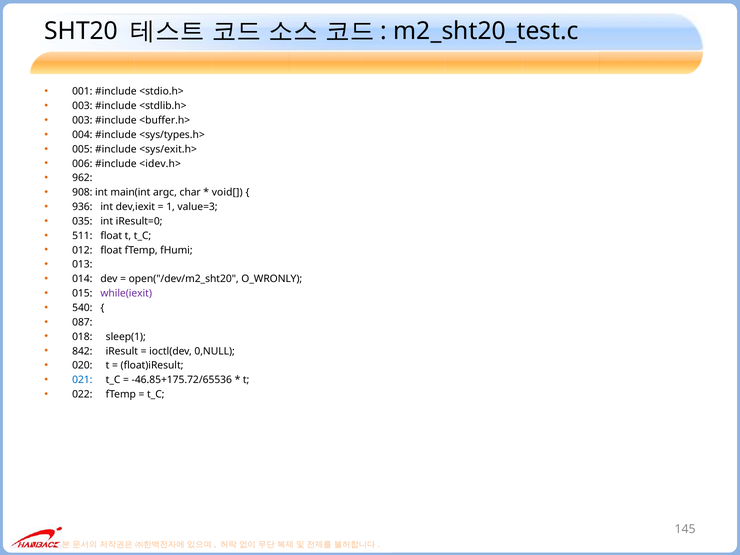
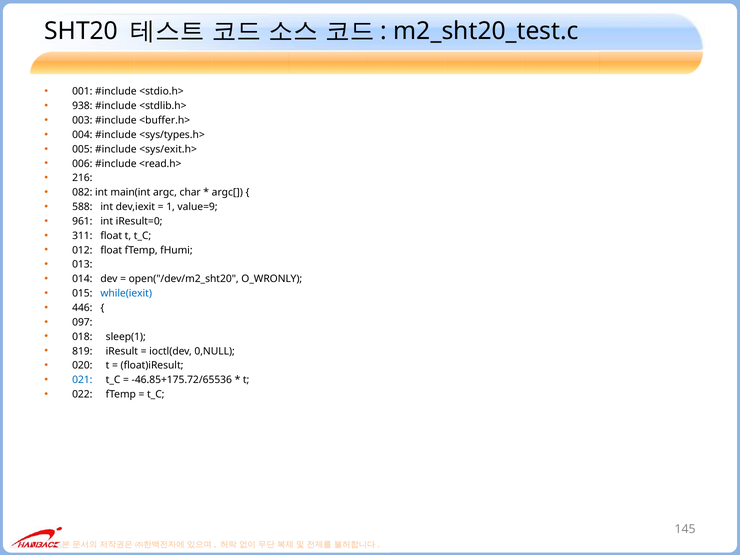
003: 003 -> 938 (82, 106)
<idev.h>: <idev.h> -> <read.h> (160, 164)
962: 962 -> 216 (82, 178)
908: 908 -> 082 (82, 192)
void[: void[ -> argc[ (227, 192)
936: 936 -> 588 (82, 207)
value=3: value=3 -> value=9 (198, 207)
035: 035 -> 961 (82, 221)
511: 511 -> 311 (82, 236)
while(iexit colour: purple -> blue (126, 293)
540: 540 -> 446 (82, 308)
087: 087 -> 097 (82, 322)
842: 842 -> 819 (82, 351)
